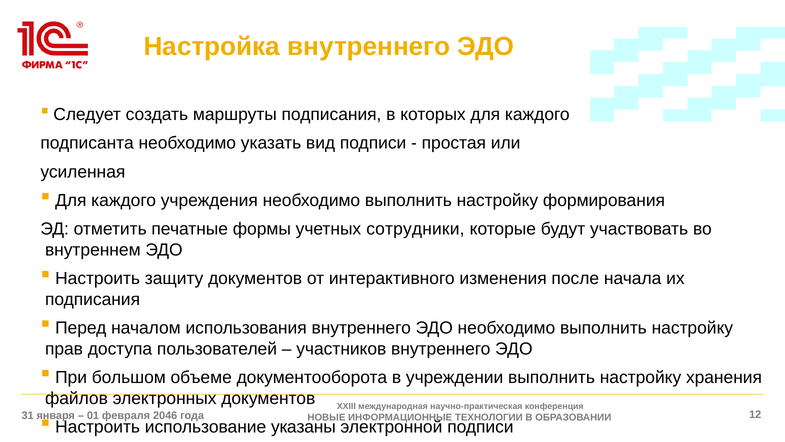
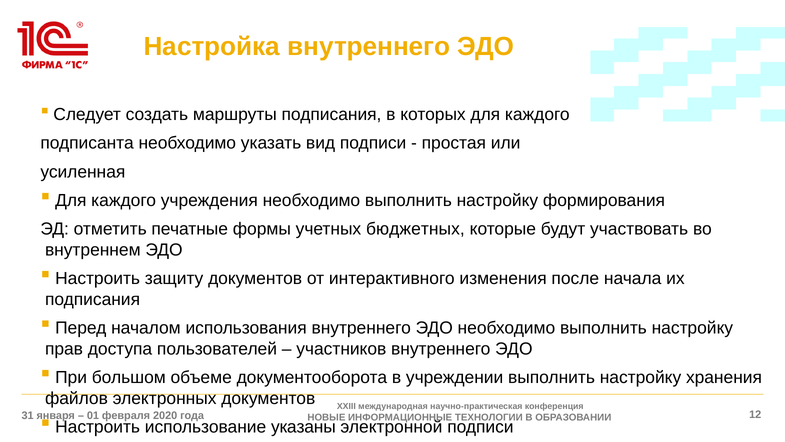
сотрудники: сотрудники -> бюджетных (415, 229)
2046: 2046 -> 2020 (165, 415)
